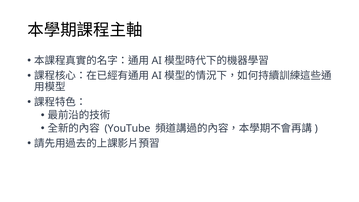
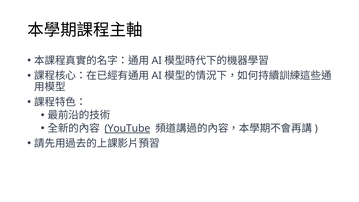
YouTube underline: none -> present (127, 128)
